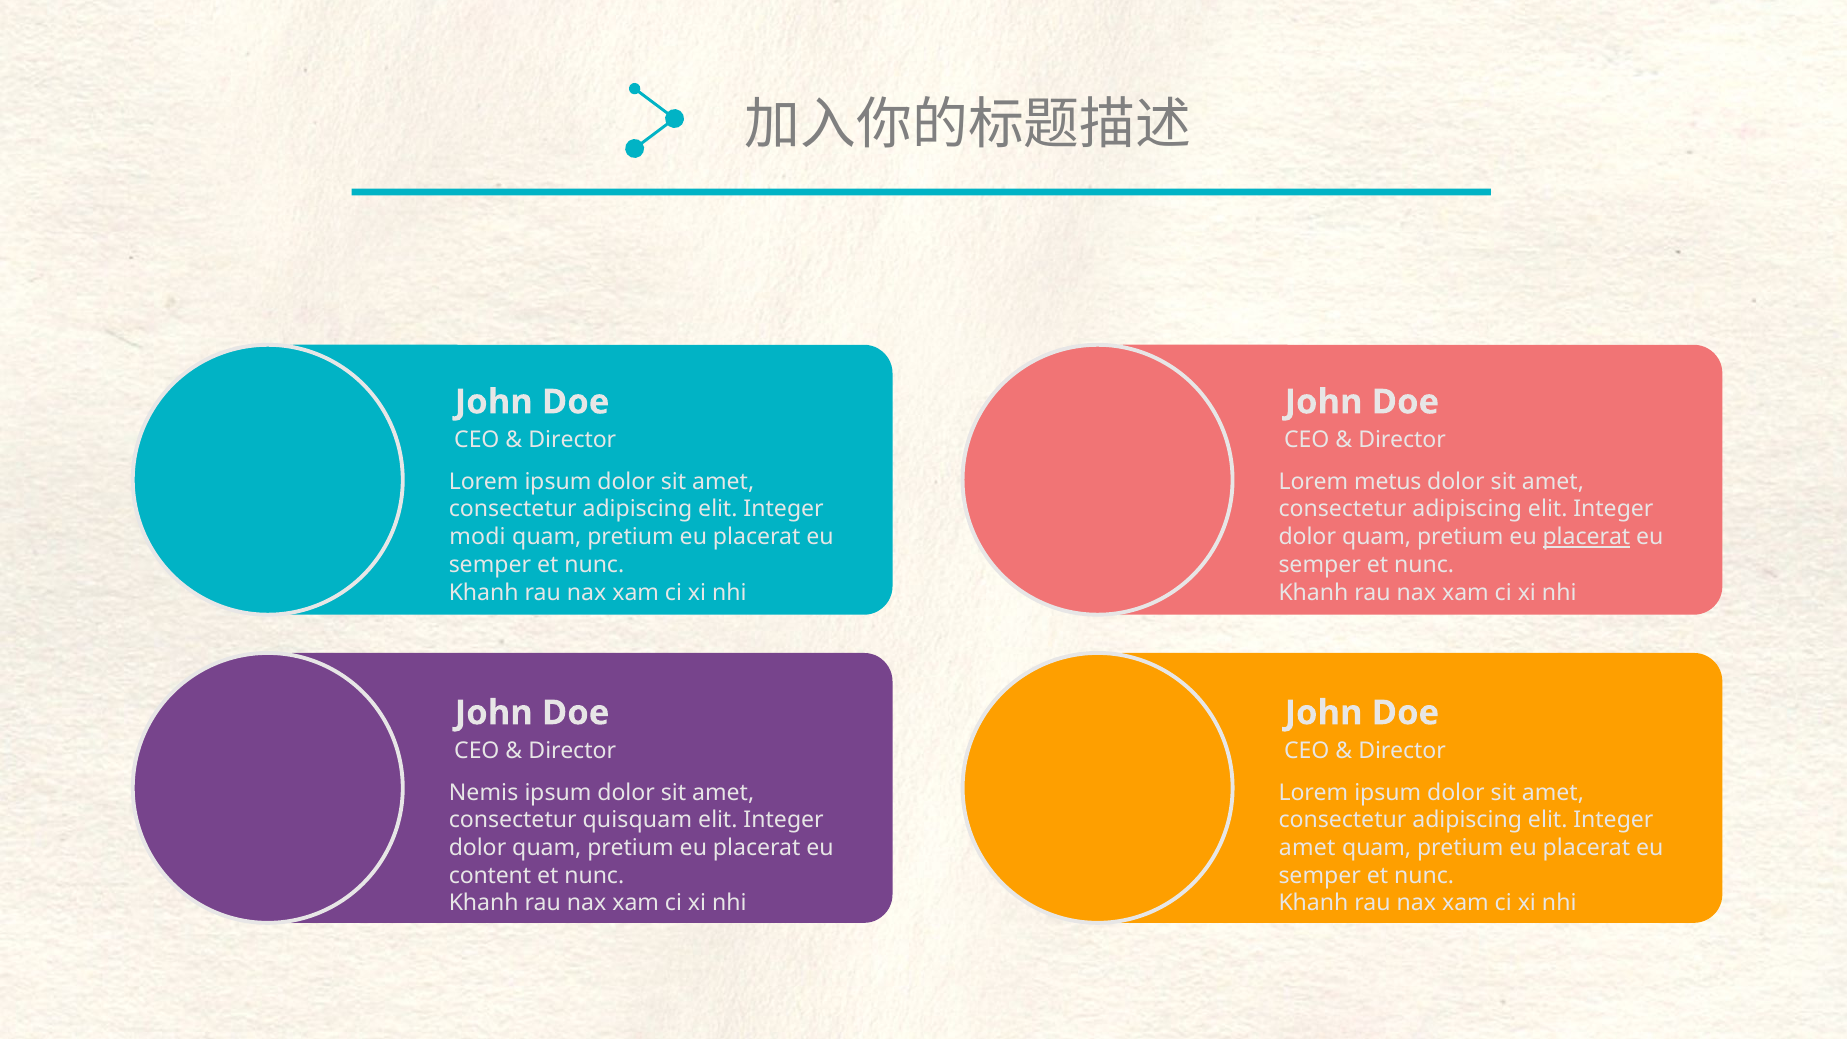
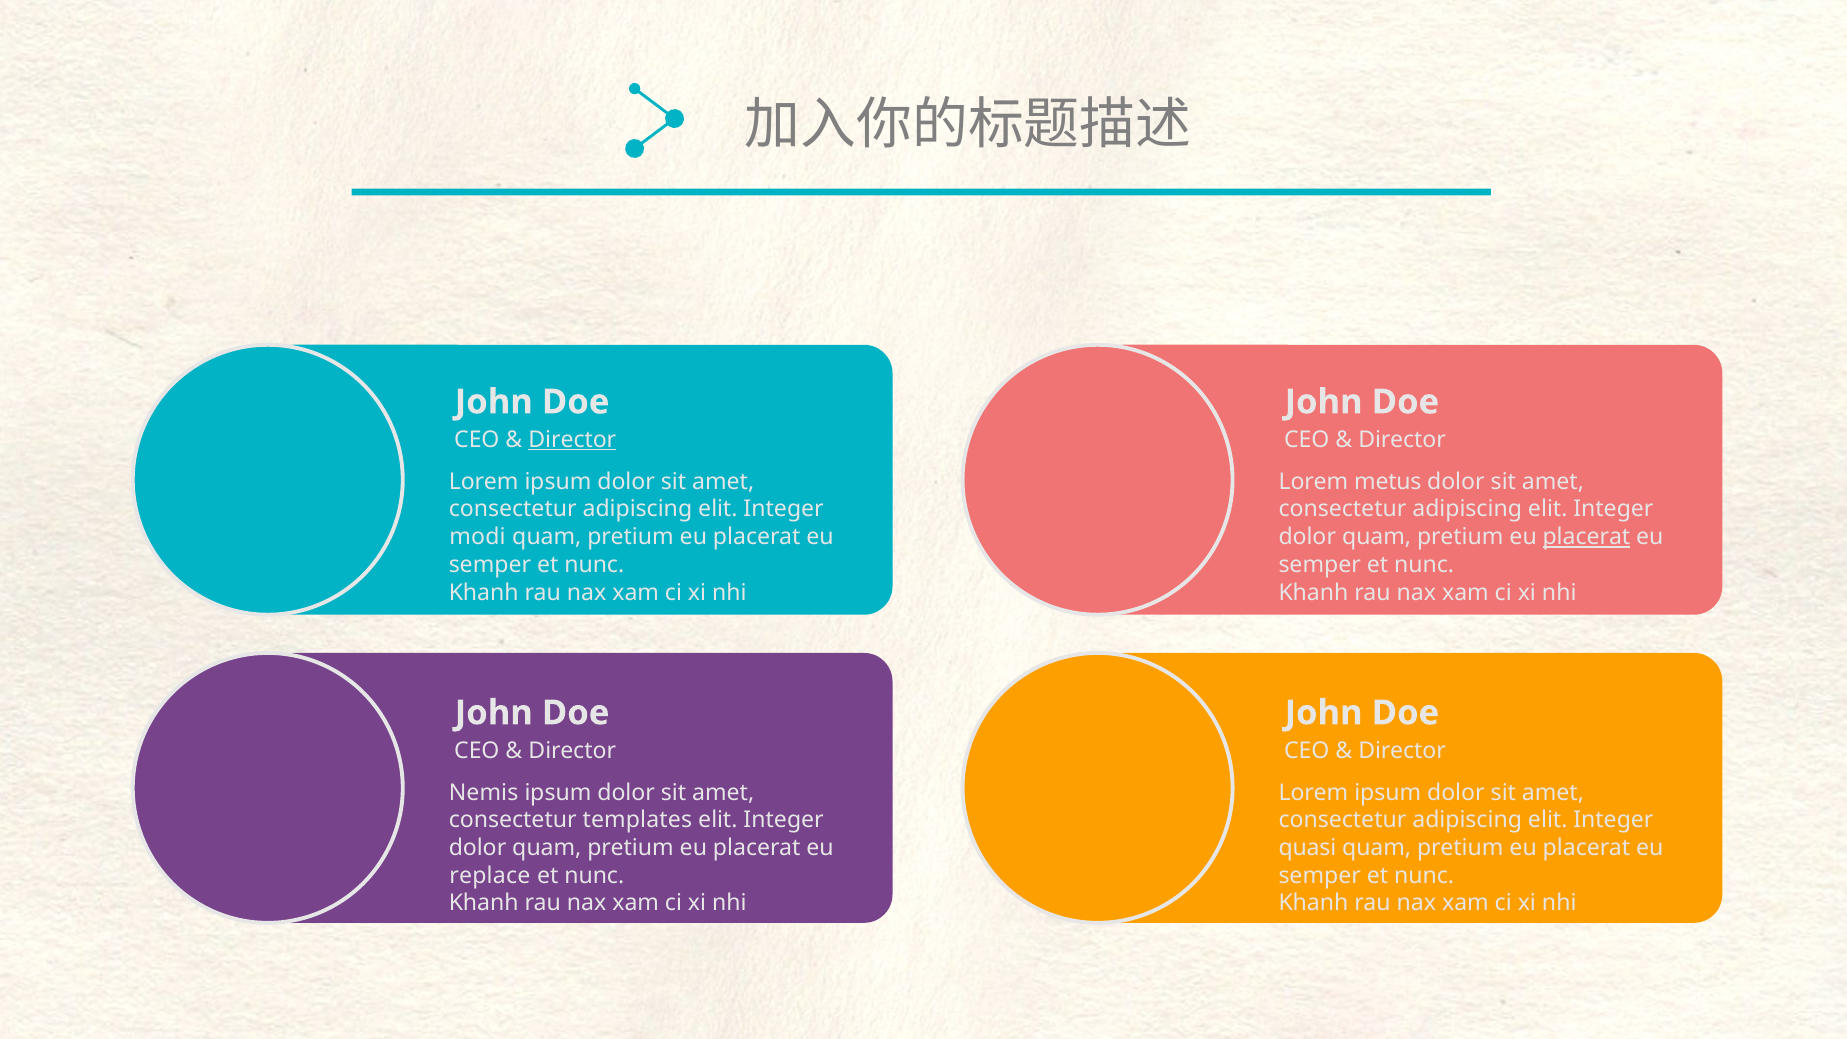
Director underline: none -> present (572, 440)
quisquam: quisquam -> templates (637, 820)
amet: amet -> quasi (1307, 848)
content: content -> replace (490, 876)
